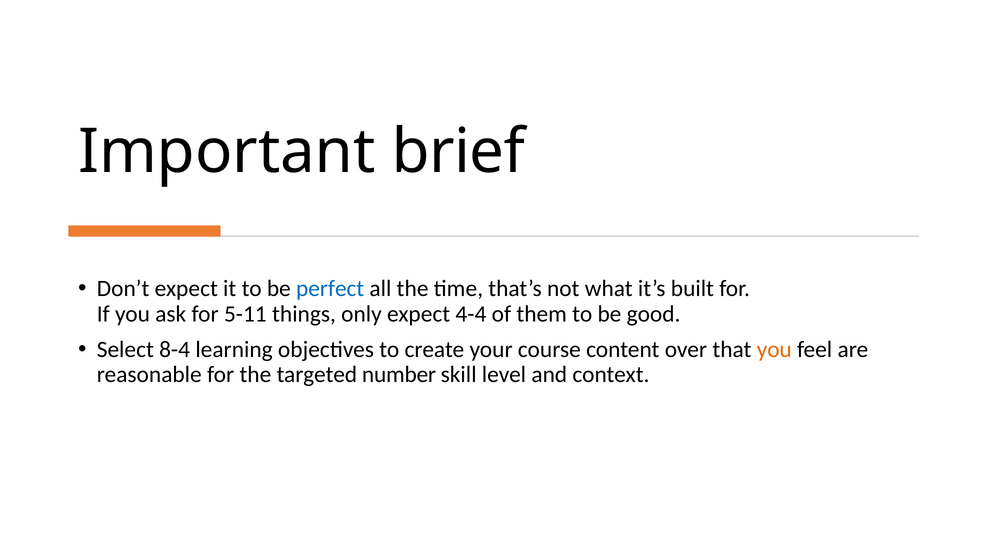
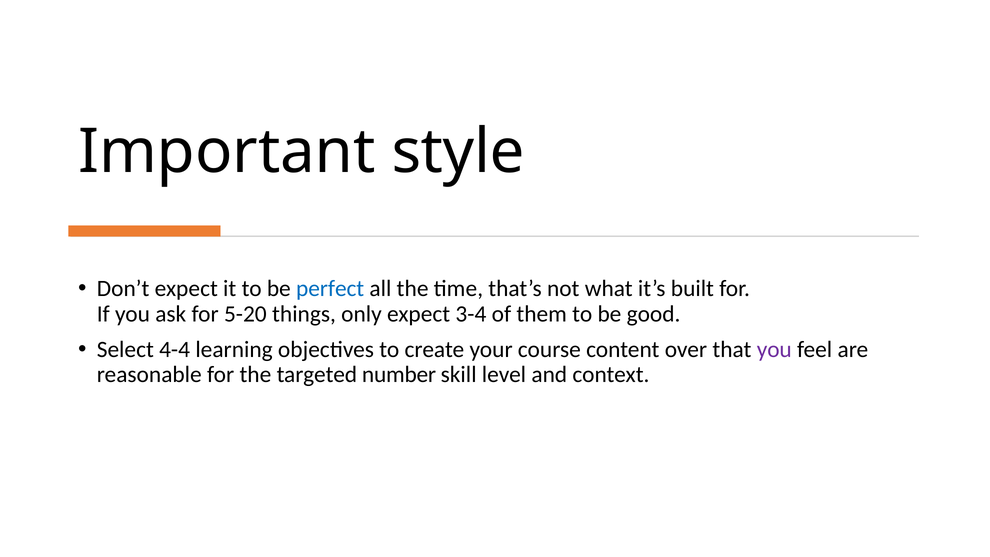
brief: brief -> style (458, 152)
5-11: 5-11 -> 5-20 (245, 314)
4-4: 4-4 -> 3-4 (471, 314)
8-4: 8-4 -> 4-4 (175, 349)
you colour: orange -> purple (774, 349)
